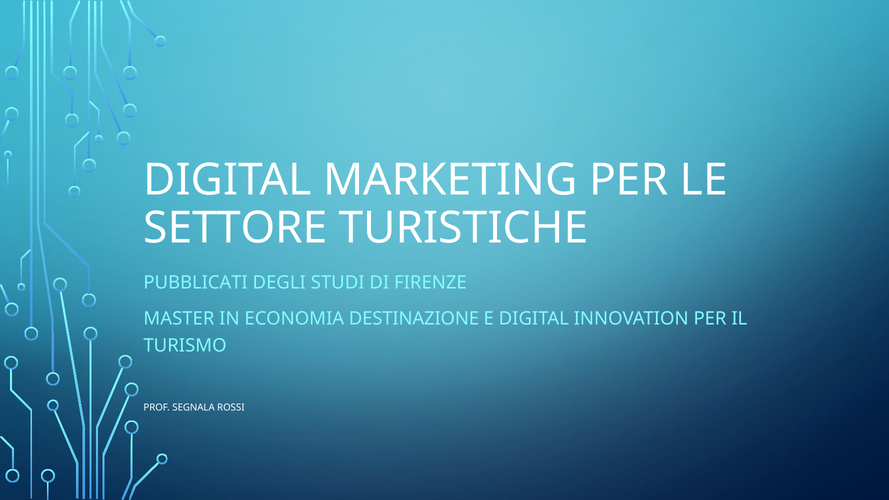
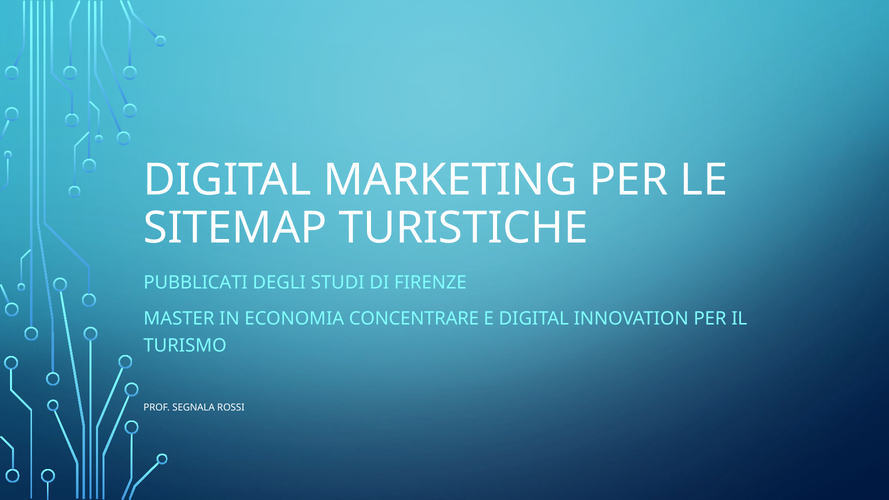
SETTORE: SETTORE -> SITEMAP (235, 228)
DESTINAZIONE: DESTINAZIONE -> CONCENTRARE (414, 319)
